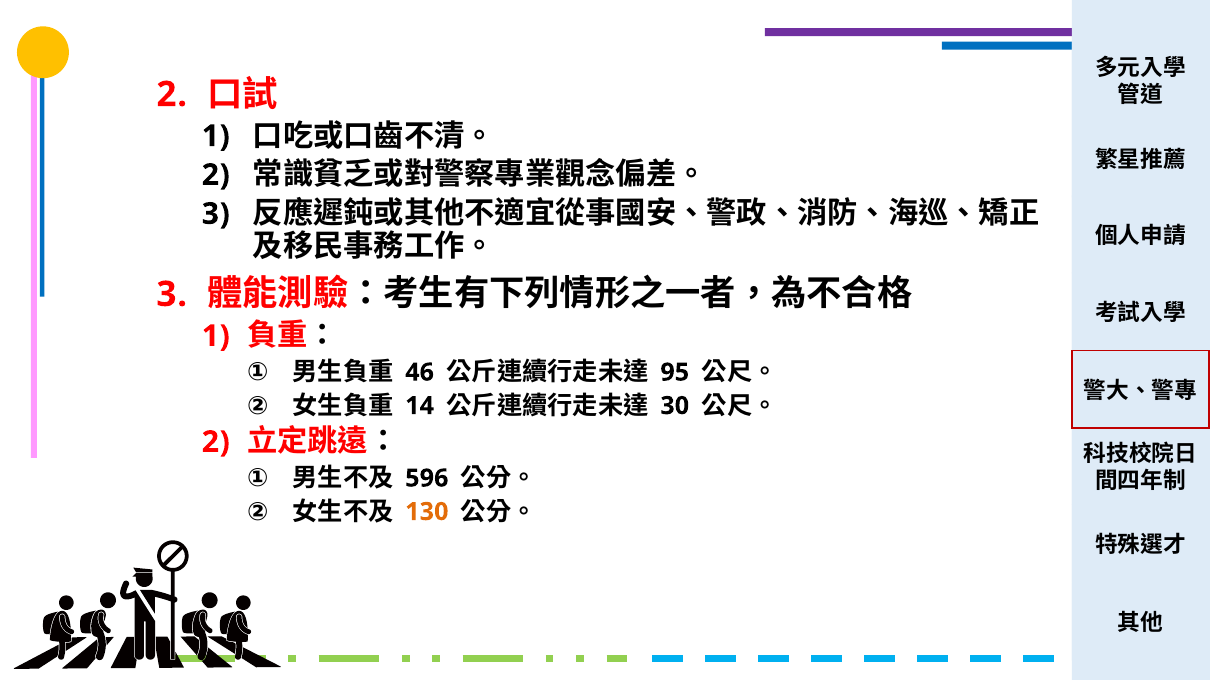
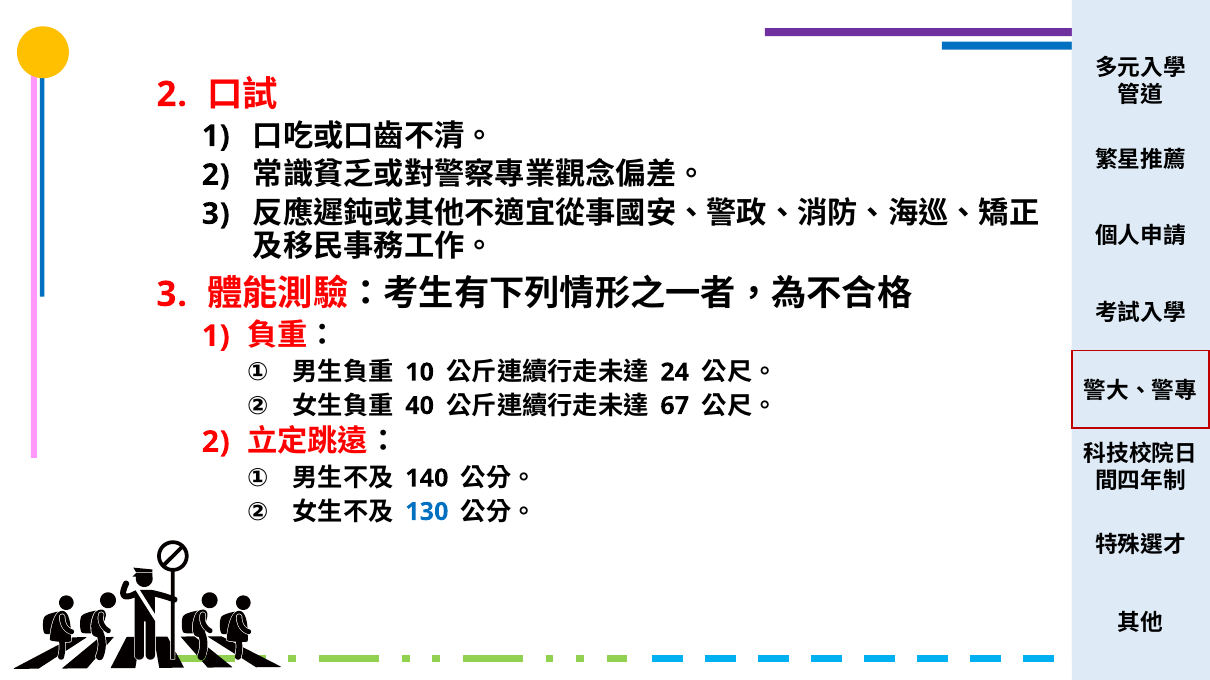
46: 46 -> 10 (420, 373)
95: 95 -> 24 (675, 373)
14: 14 -> 40 (420, 406)
30: 30 -> 67 (675, 406)
596: 596 -> 140 (427, 479)
130 colour: orange -> blue (427, 512)
